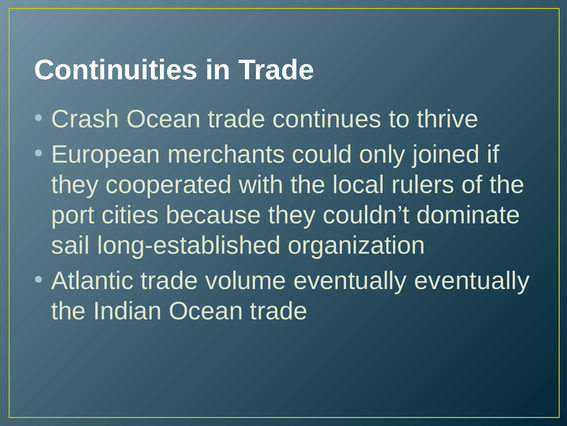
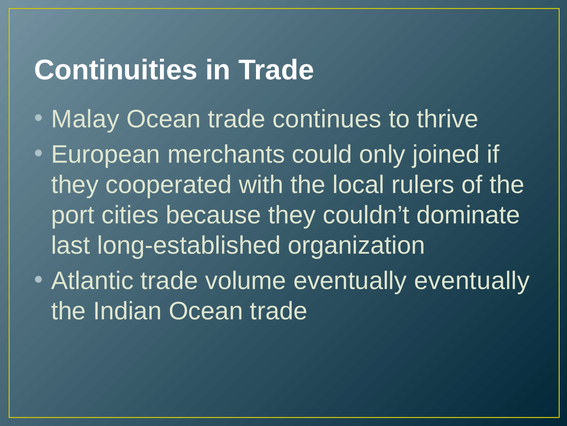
Crash: Crash -> Malay (85, 119)
sail: sail -> last (71, 245)
